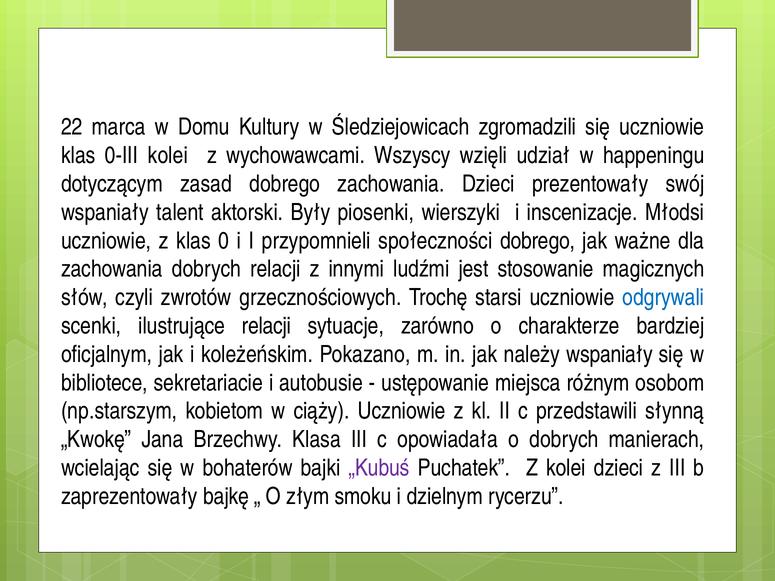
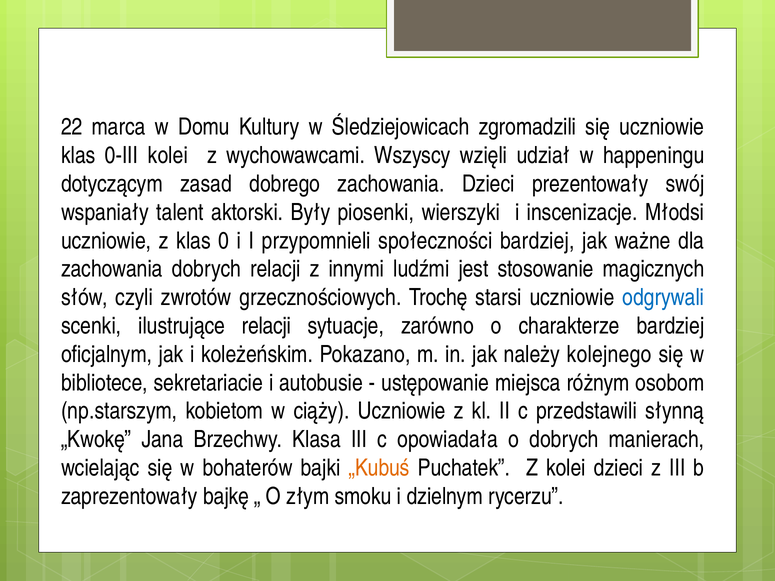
społeczności dobrego: dobrego -> bardziej (537, 241)
należy wspaniały: wspaniały -> kolejnego (609, 354)
„Kubuś colour: purple -> orange (379, 468)
